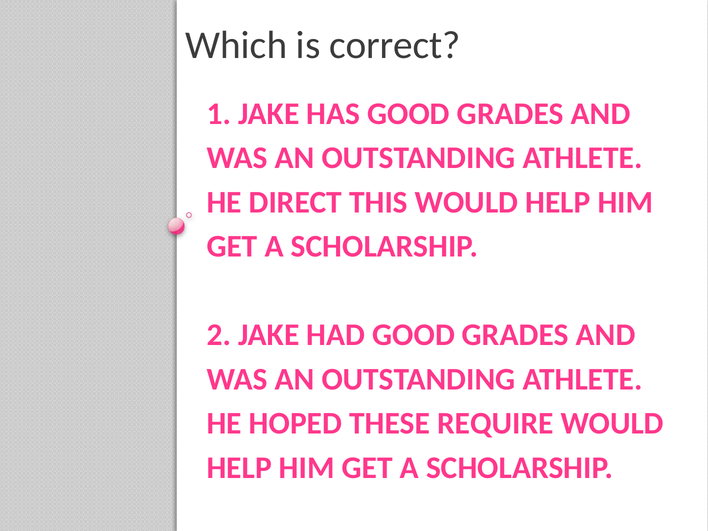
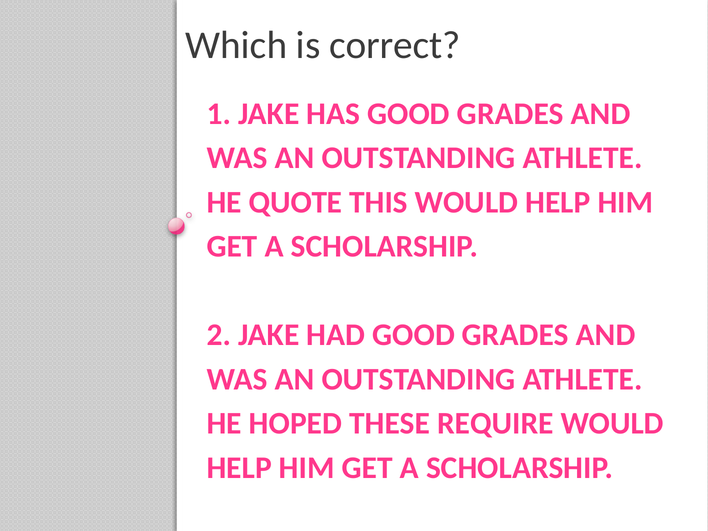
DIRECT: DIRECT -> QUOTE (296, 202)
